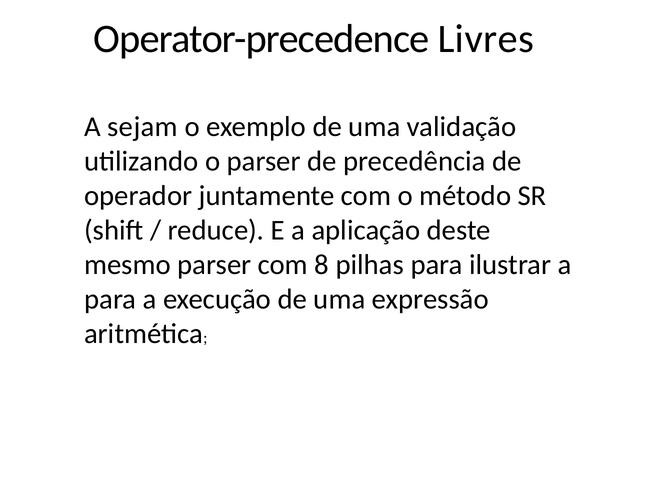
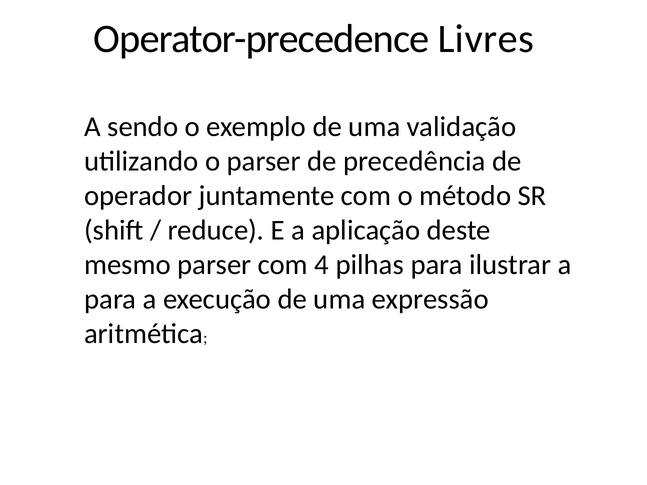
sejam: sejam -> sendo (143, 127)
8: 8 -> 4 (322, 265)
